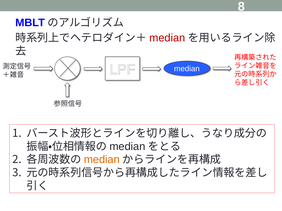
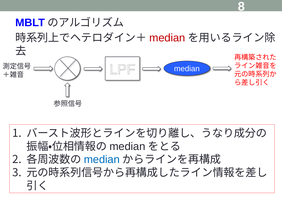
median colour: orange -> blue (102, 160)
